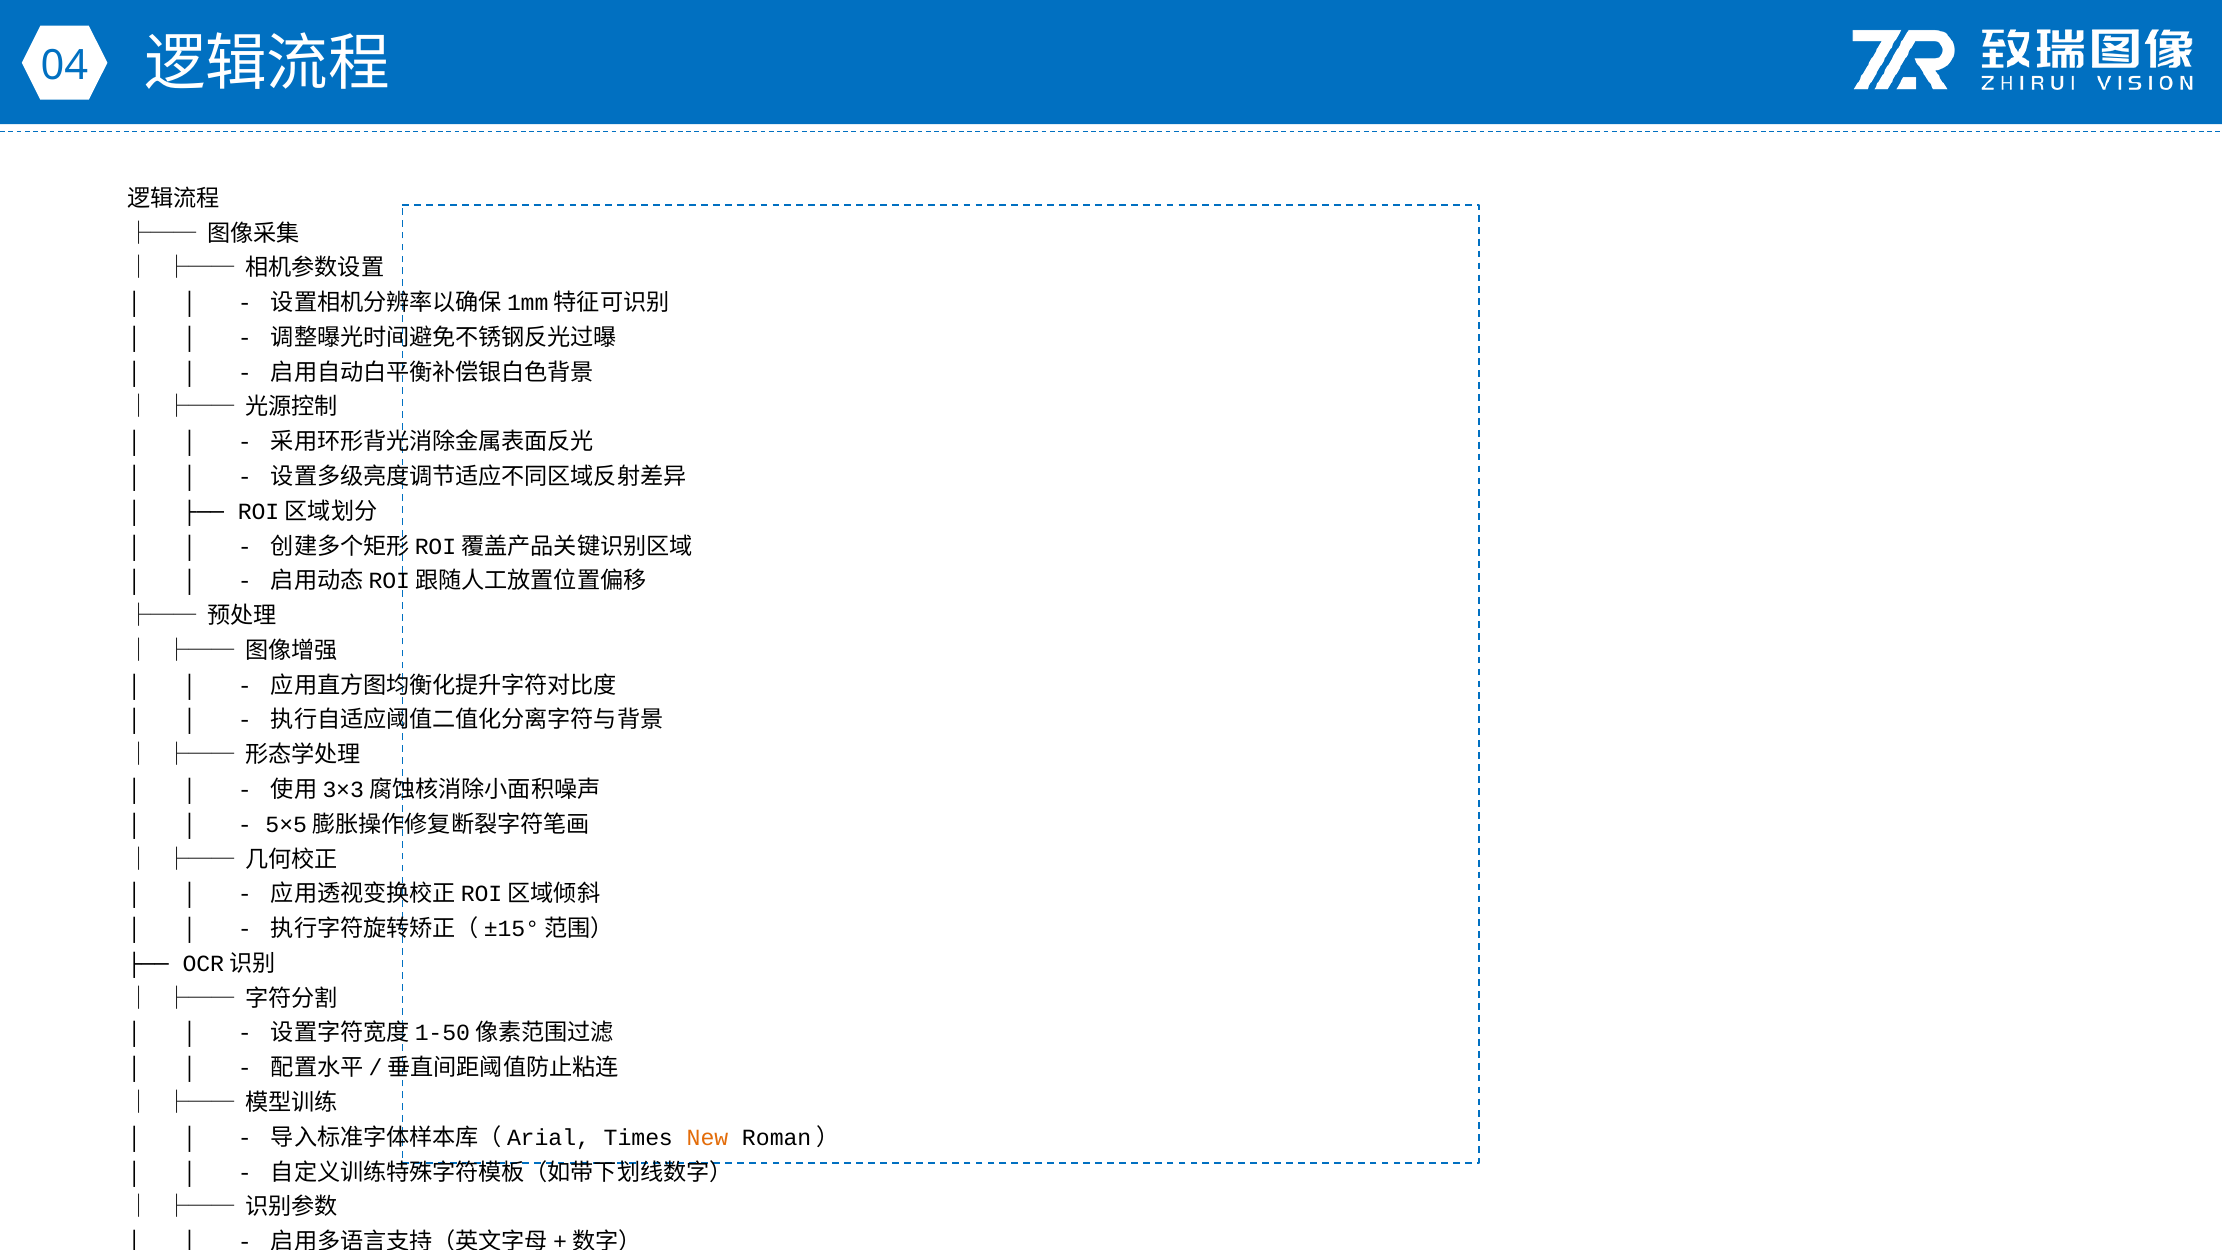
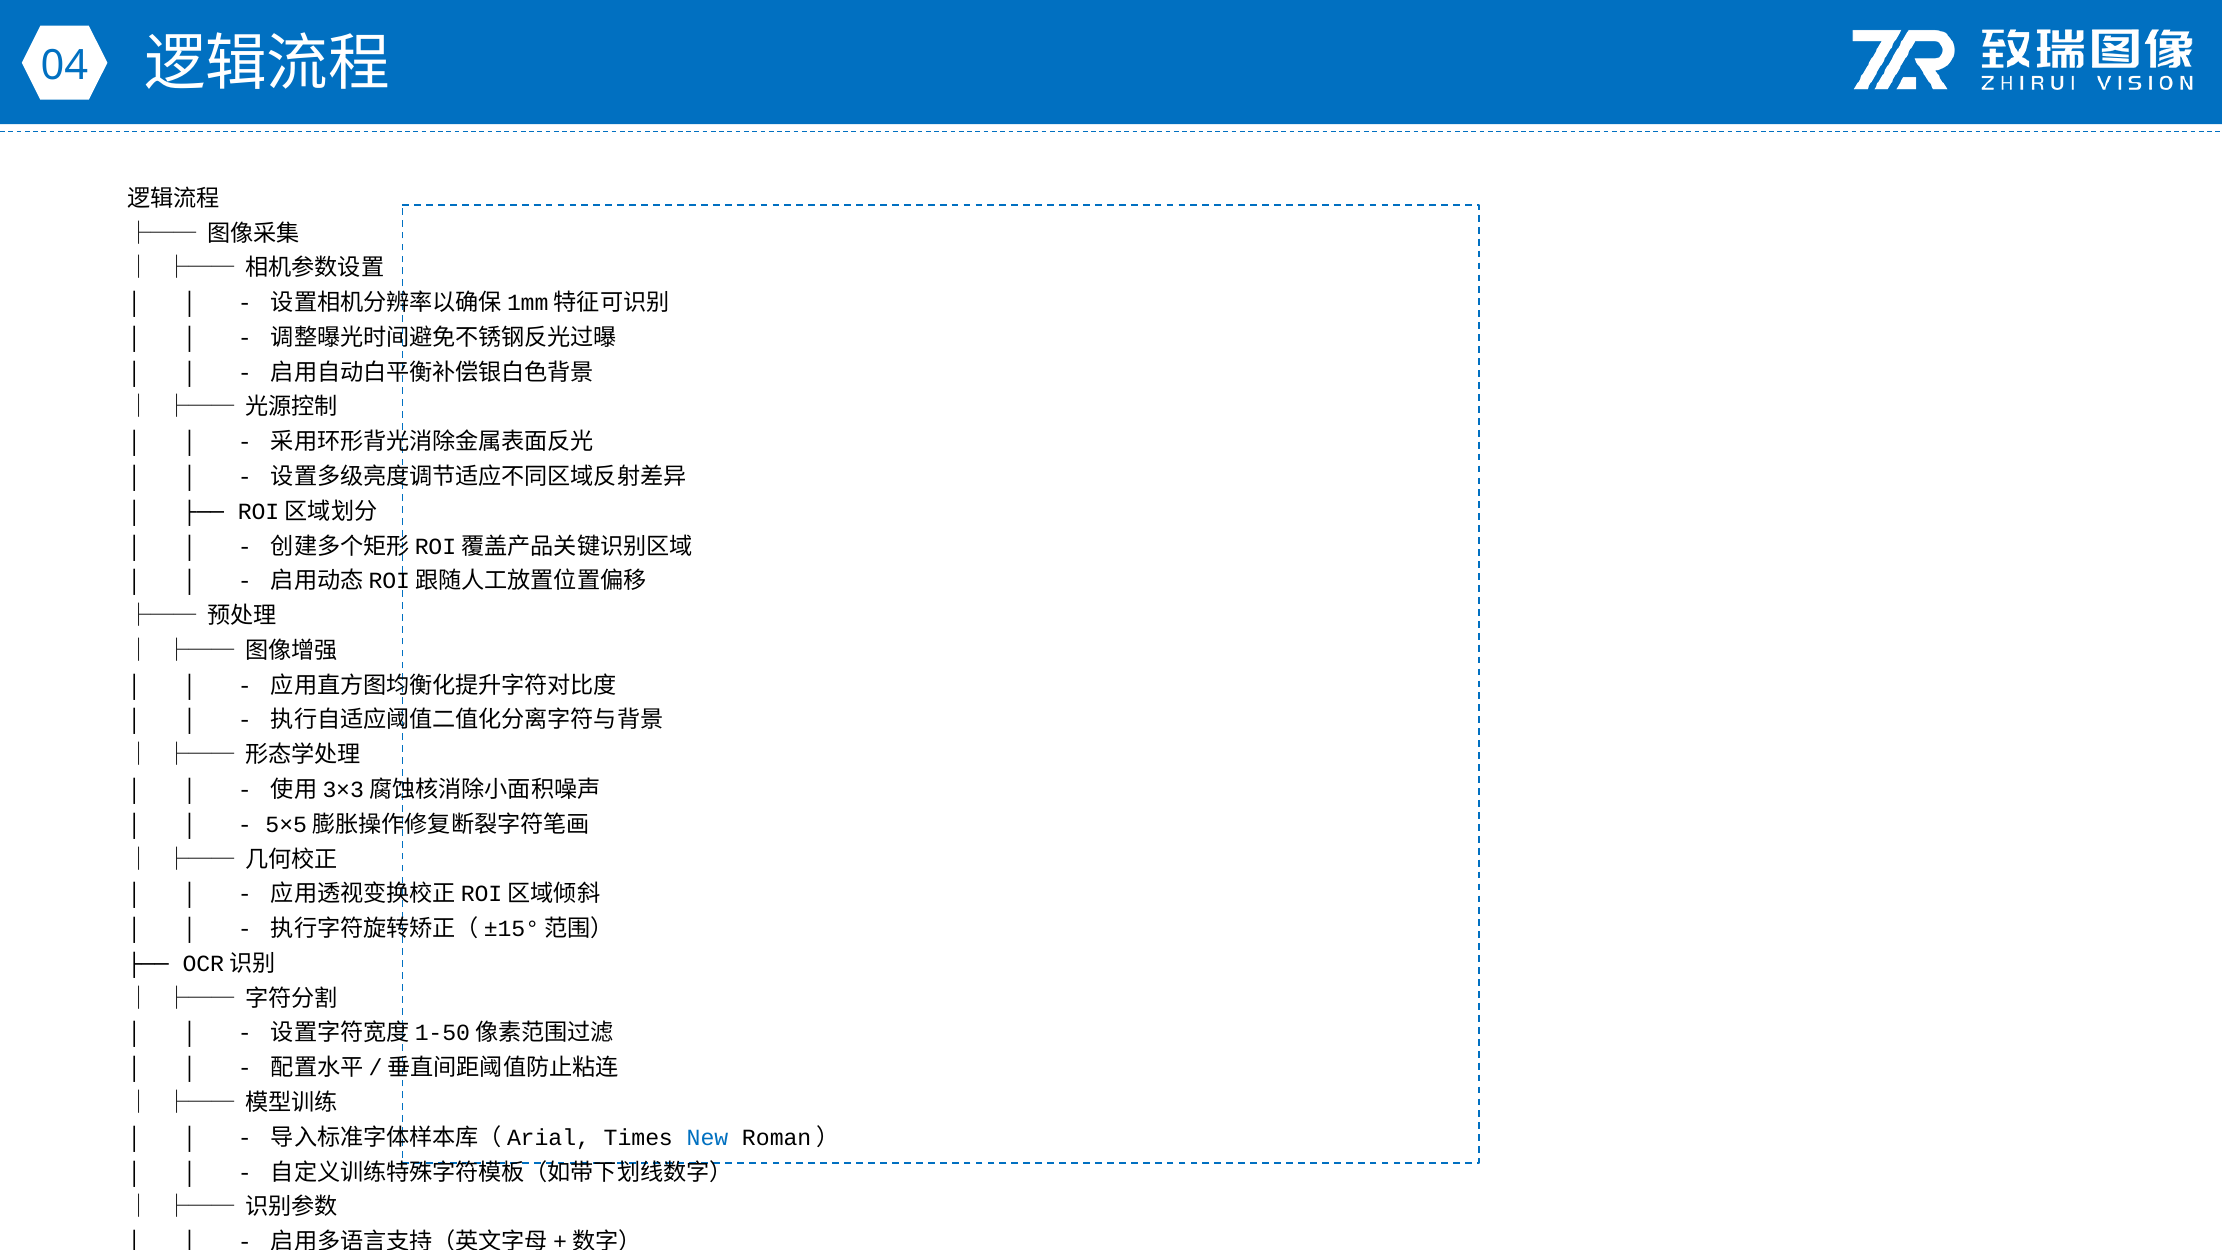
New colour: orange -> blue (708, 1138)
